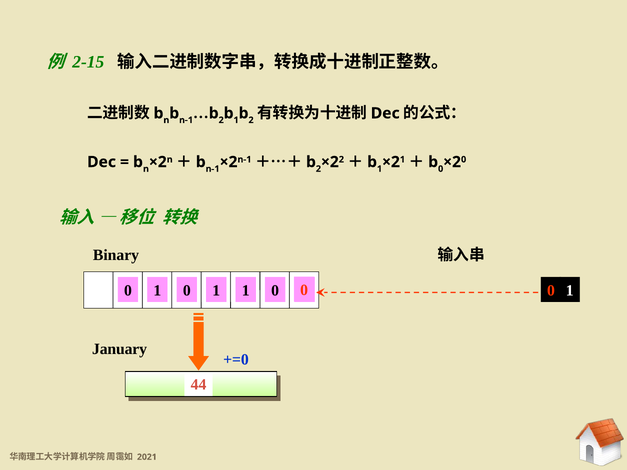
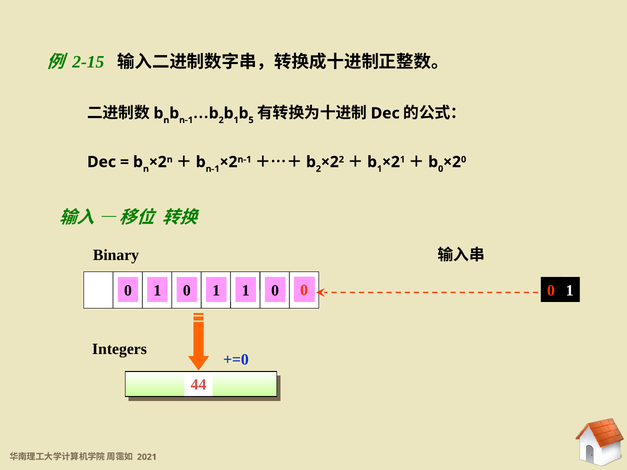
2: 2 -> 5 (251, 120)
January: January -> Integers (119, 349)
